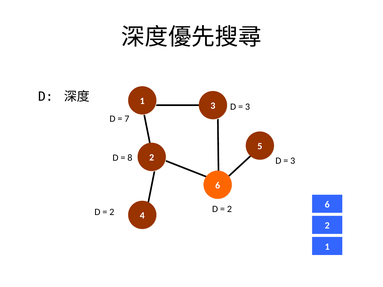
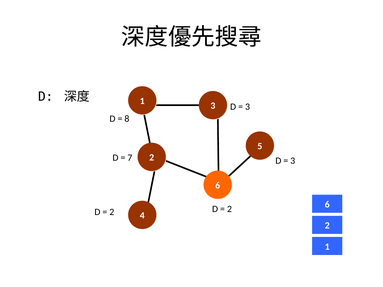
7: 7 -> 8 (127, 119)
8: 8 -> 7 (130, 158)
